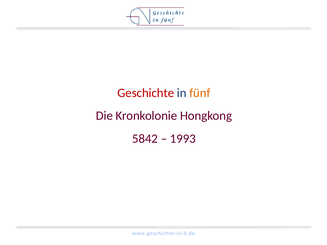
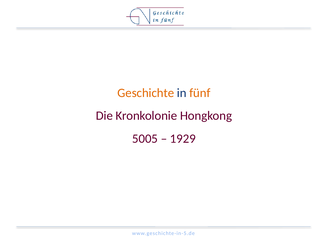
Geschichte colour: red -> orange (146, 93)
5842: 5842 -> 5005 (145, 139)
1993: 1993 -> 1929 (183, 139)
